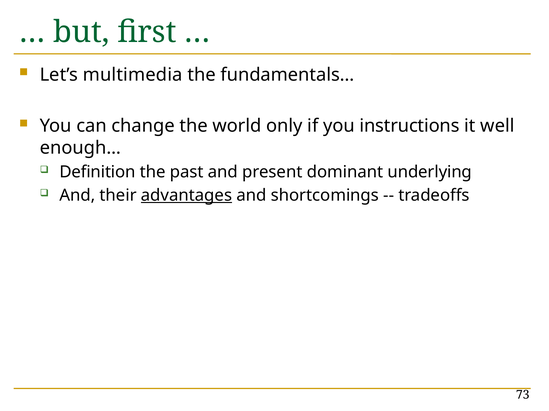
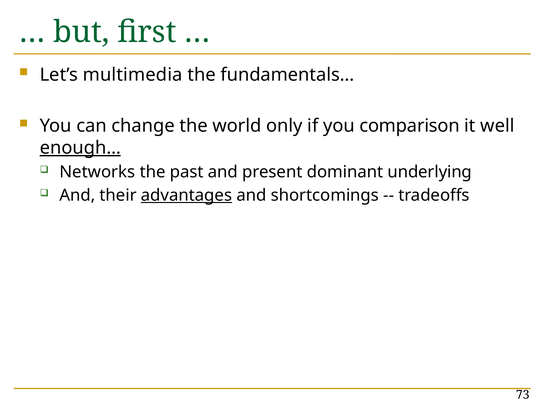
instructions: instructions -> comparison (410, 126)
enough… underline: none -> present (80, 148)
Definition: Definition -> Networks (97, 172)
